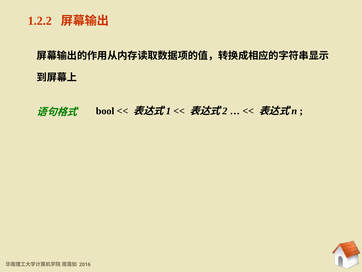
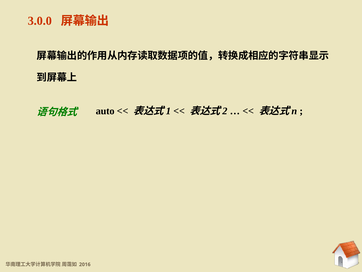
1.2.2: 1.2.2 -> 3.0.0 (40, 21)
bool: bool -> auto (105, 111)
